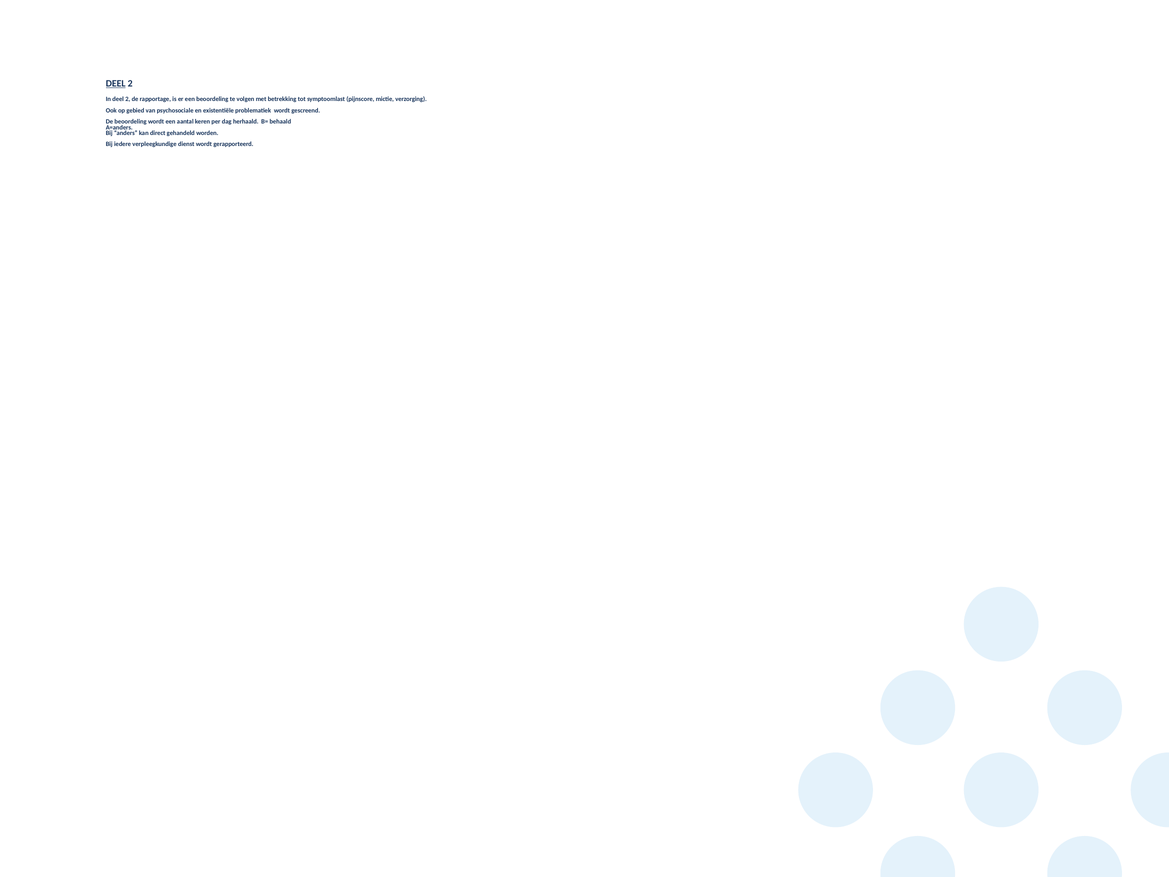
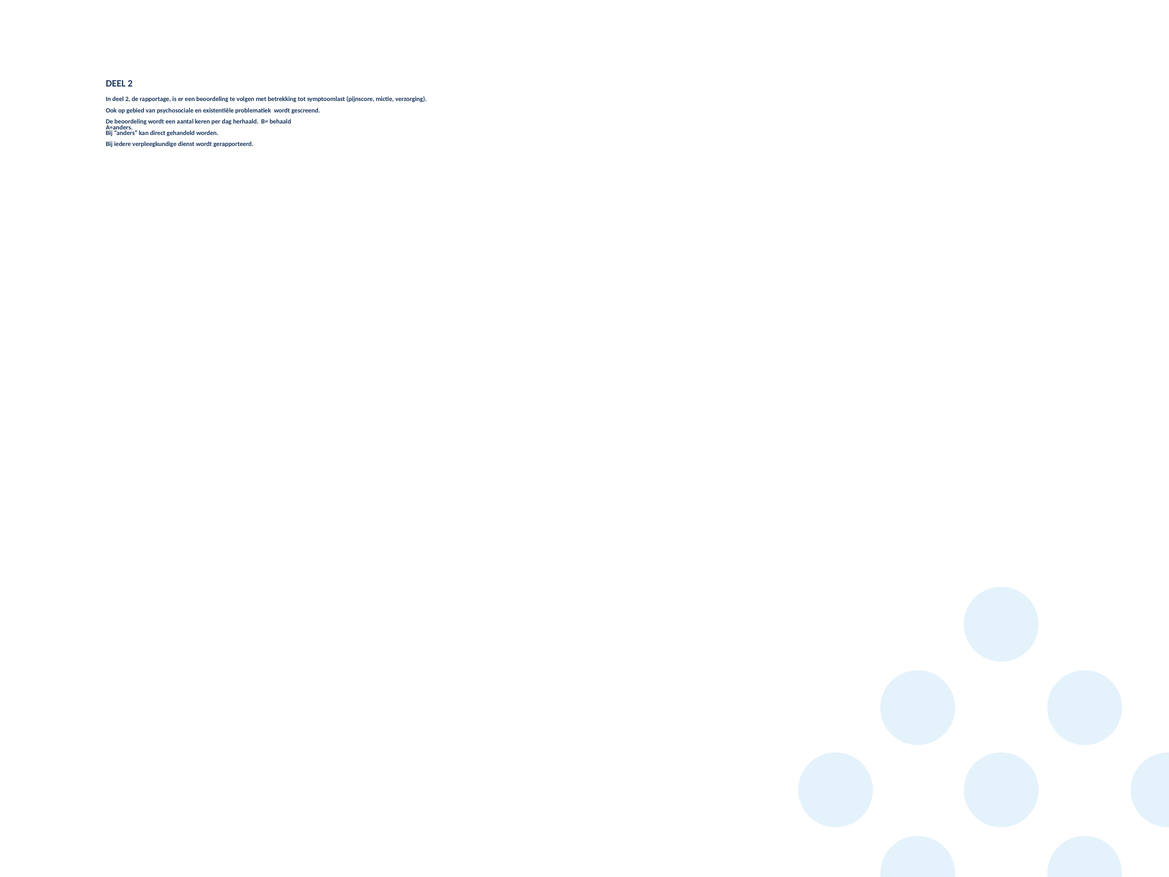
DEEL underline: present -> none (116, 84)
